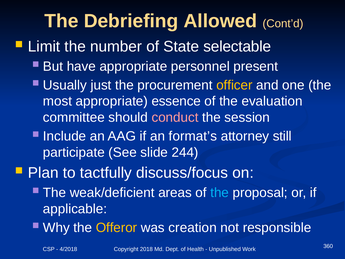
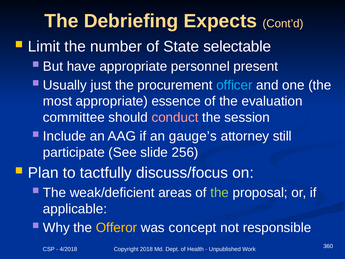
Allowed: Allowed -> Expects (220, 21)
officer colour: yellow -> light blue (234, 85)
format’s: format’s -> gauge’s (193, 136)
244: 244 -> 256 (185, 152)
the colour: light blue -> light green (220, 193)
creation: creation -> concept (193, 227)
